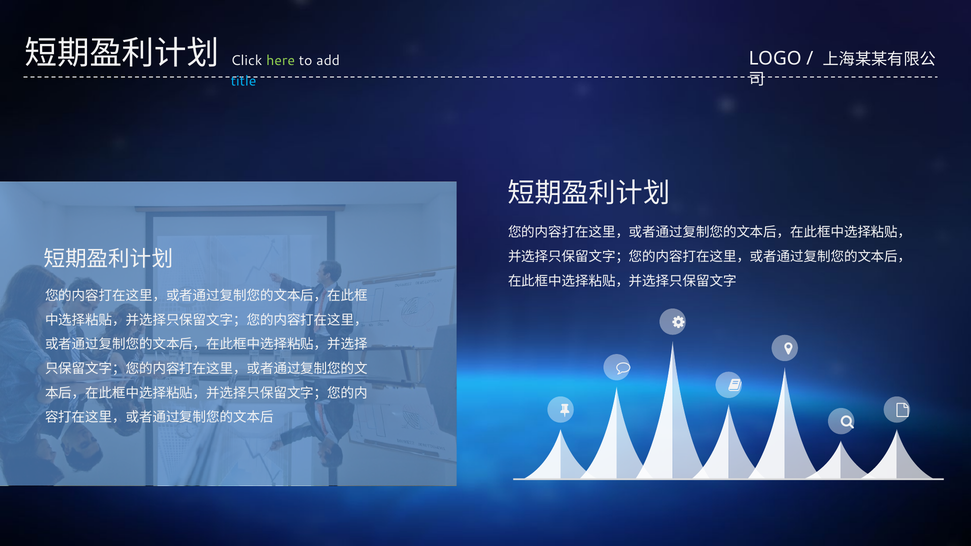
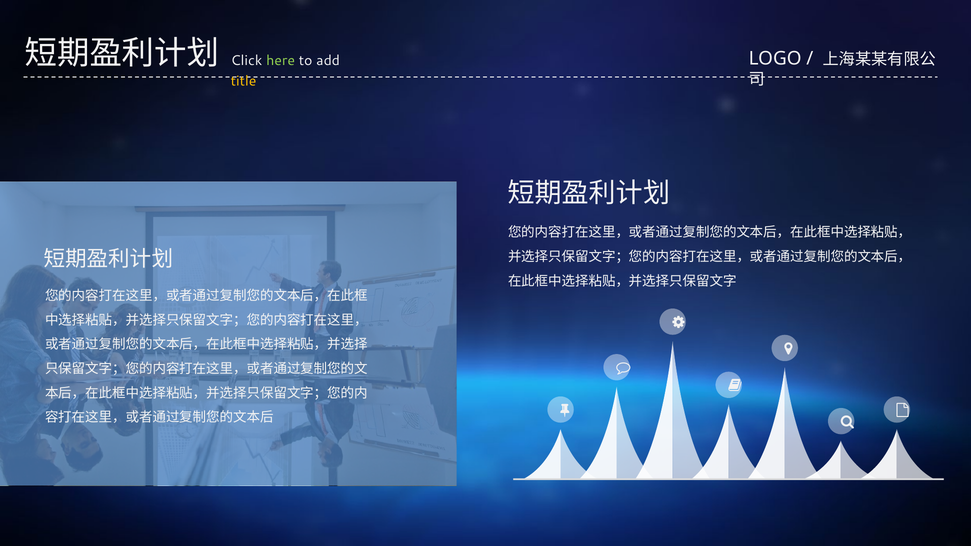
title colour: light blue -> yellow (244, 81)
